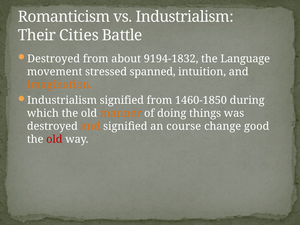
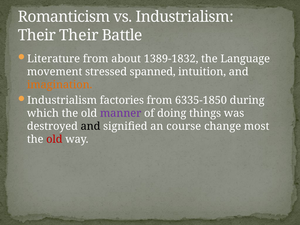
Their Cities: Cities -> Their (79, 35)
Destroyed: Destroyed -> Literature (54, 59)
9194-1832: 9194-1832 -> 1389-1832 (171, 59)
Industrialism signified: signified -> factories (122, 100)
1460-1850: 1460-1850 -> 6335-1850 (201, 100)
manner colour: orange -> purple (121, 113)
and colour: orange -> black (91, 126)
good: good -> most (257, 126)
